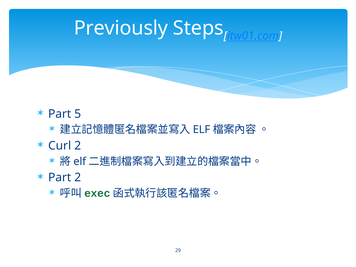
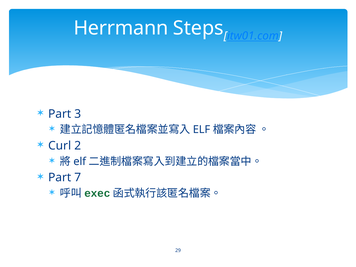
Previously: Previously -> Herrmann (121, 28)
5: 5 -> 3 (78, 114)
Part 2: 2 -> 7 (78, 178)
